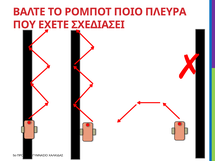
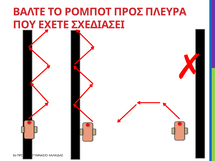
ΠΟΙΟ: ΠΟΙΟ -> ΠΡΟΣ (128, 12)
